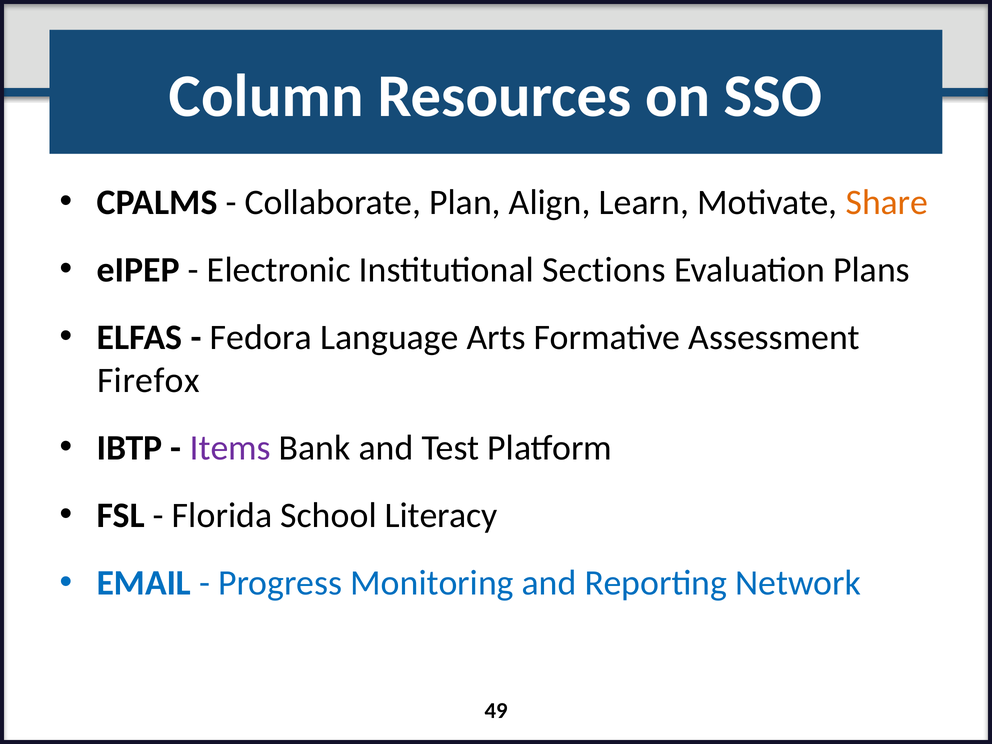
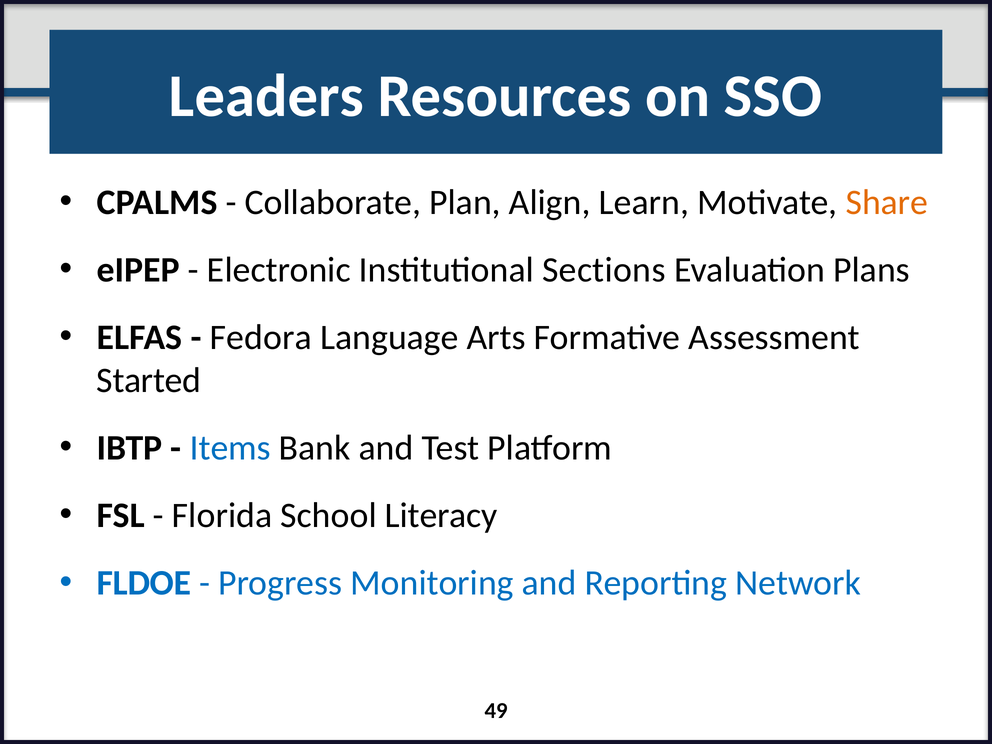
Column: Column -> Leaders (266, 96)
Firefox: Firefox -> Started (149, 381)
Items colour: purple -> blue (230, 448)
EMAIL: EMAIL -> FLDOE (144, 583)
